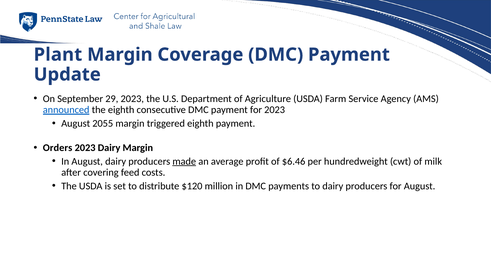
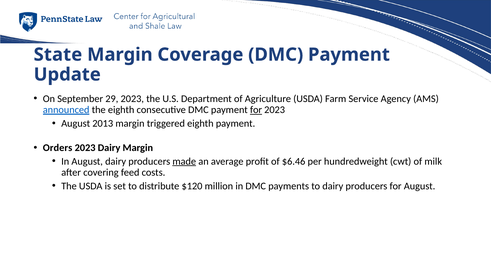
Plant: Plant -> State (58, 55)
for underline: none -> present (256, 110)
2055: 2055 -> 2013 (103, 124)
